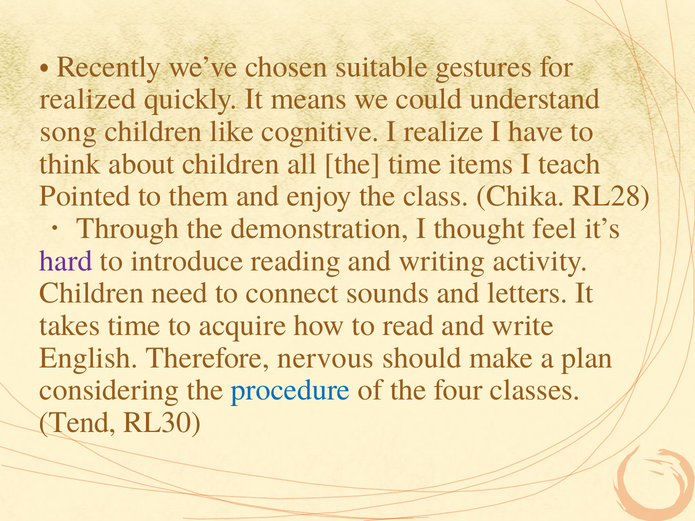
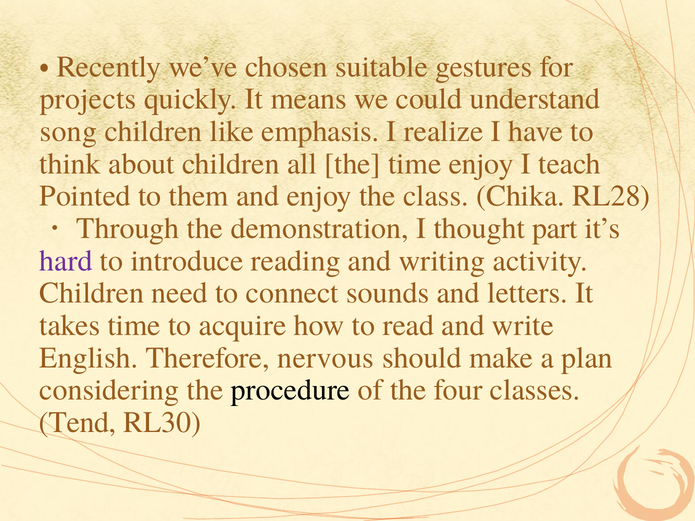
realized: realized -> projects (88, 99)
cognitive: cognitive -> emphasis (320, 131)
time items: items -> enjoy (481, 164)
feel: feel -> part (555, 229)
procedure colour: blue -> black (291, 390)
